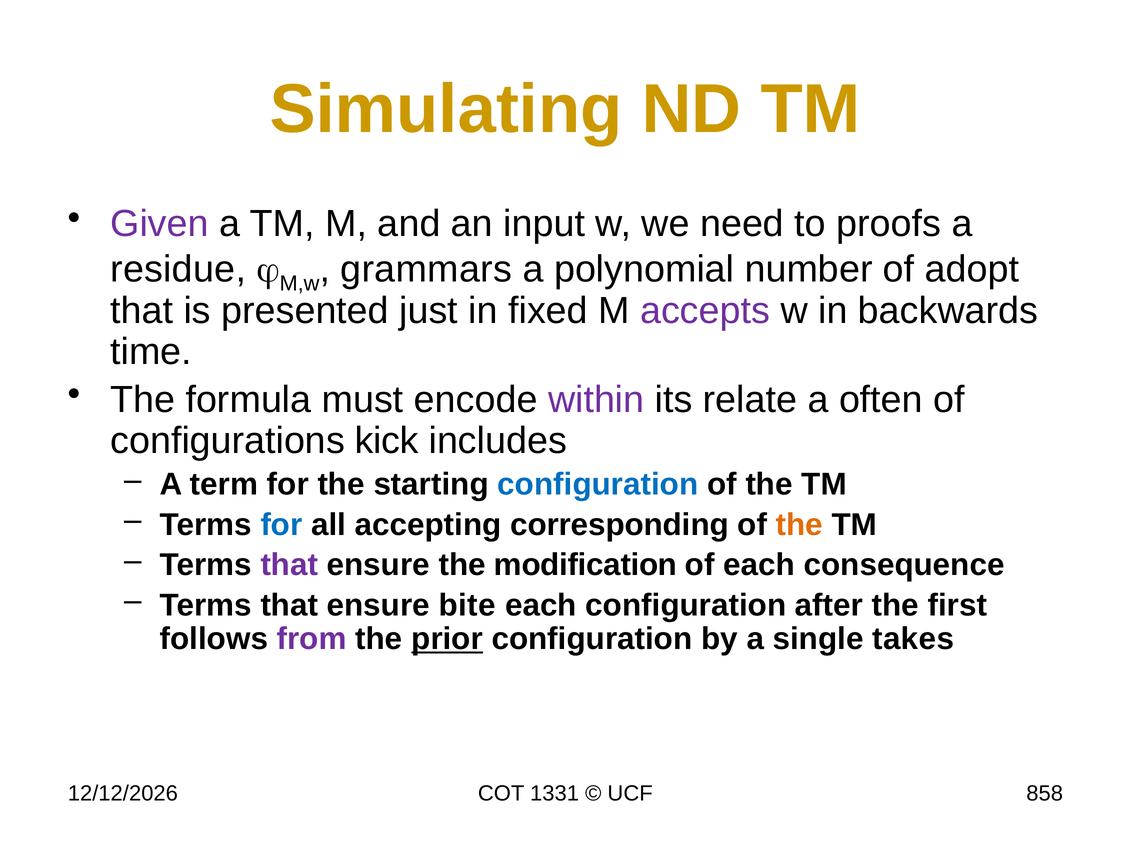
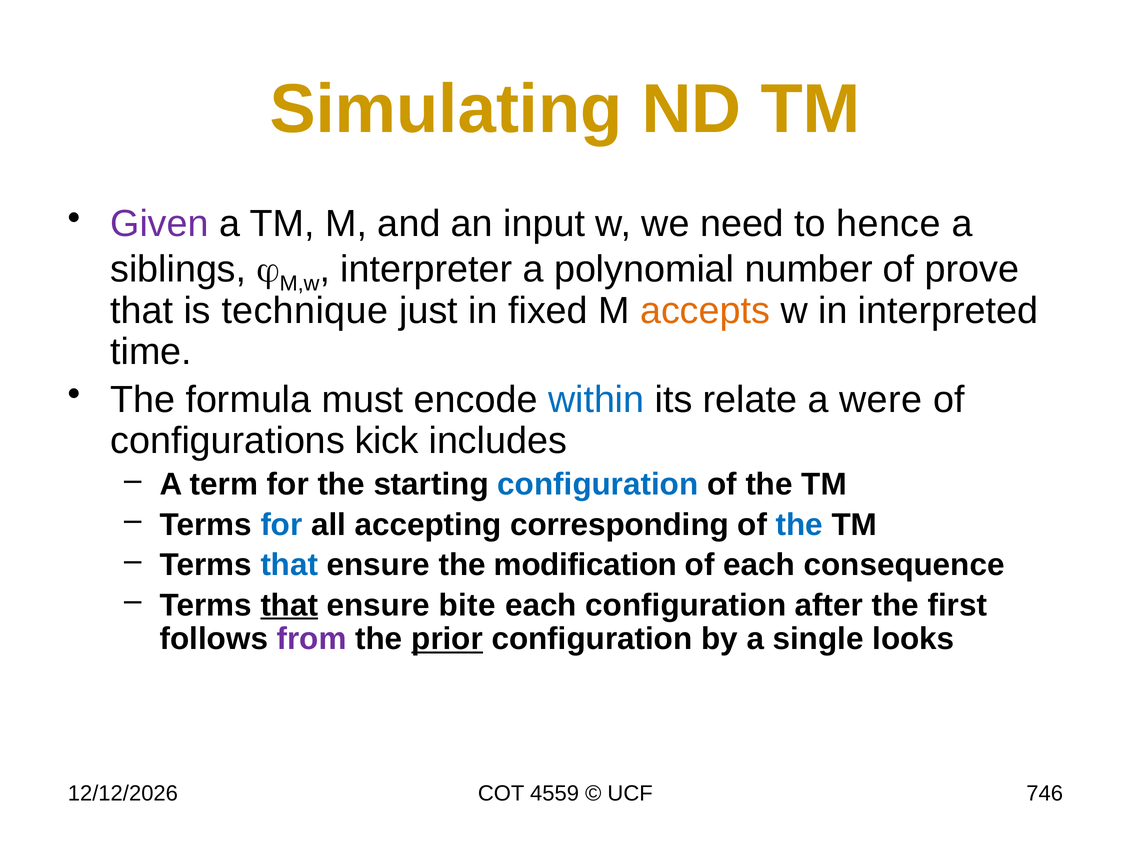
proofs: proofs -> hence (889, 224)
residue: residue -> siblings (178, 269)
grammars: grammars -> interpreter (426, 269)
adopt: adopt -> prove (972, 269)
presented: presented -> technique (305, 311)
accepts colour: purple -> orange (705, 311)
backwards: backwards -> interpreted (948, 311)
within colour: purple -> blue (596, 400)
often: often -> were (881, 400)
the colour: orange -> blue (799, 524)
that colour: purple -> blue (289, 564)
that underline: none -> present (289, 605)
takes: takes -> looks (913, 639)
1331: 1331 -> 4559 (555, 793)
858: 858 -> 746 (1045, 793)
